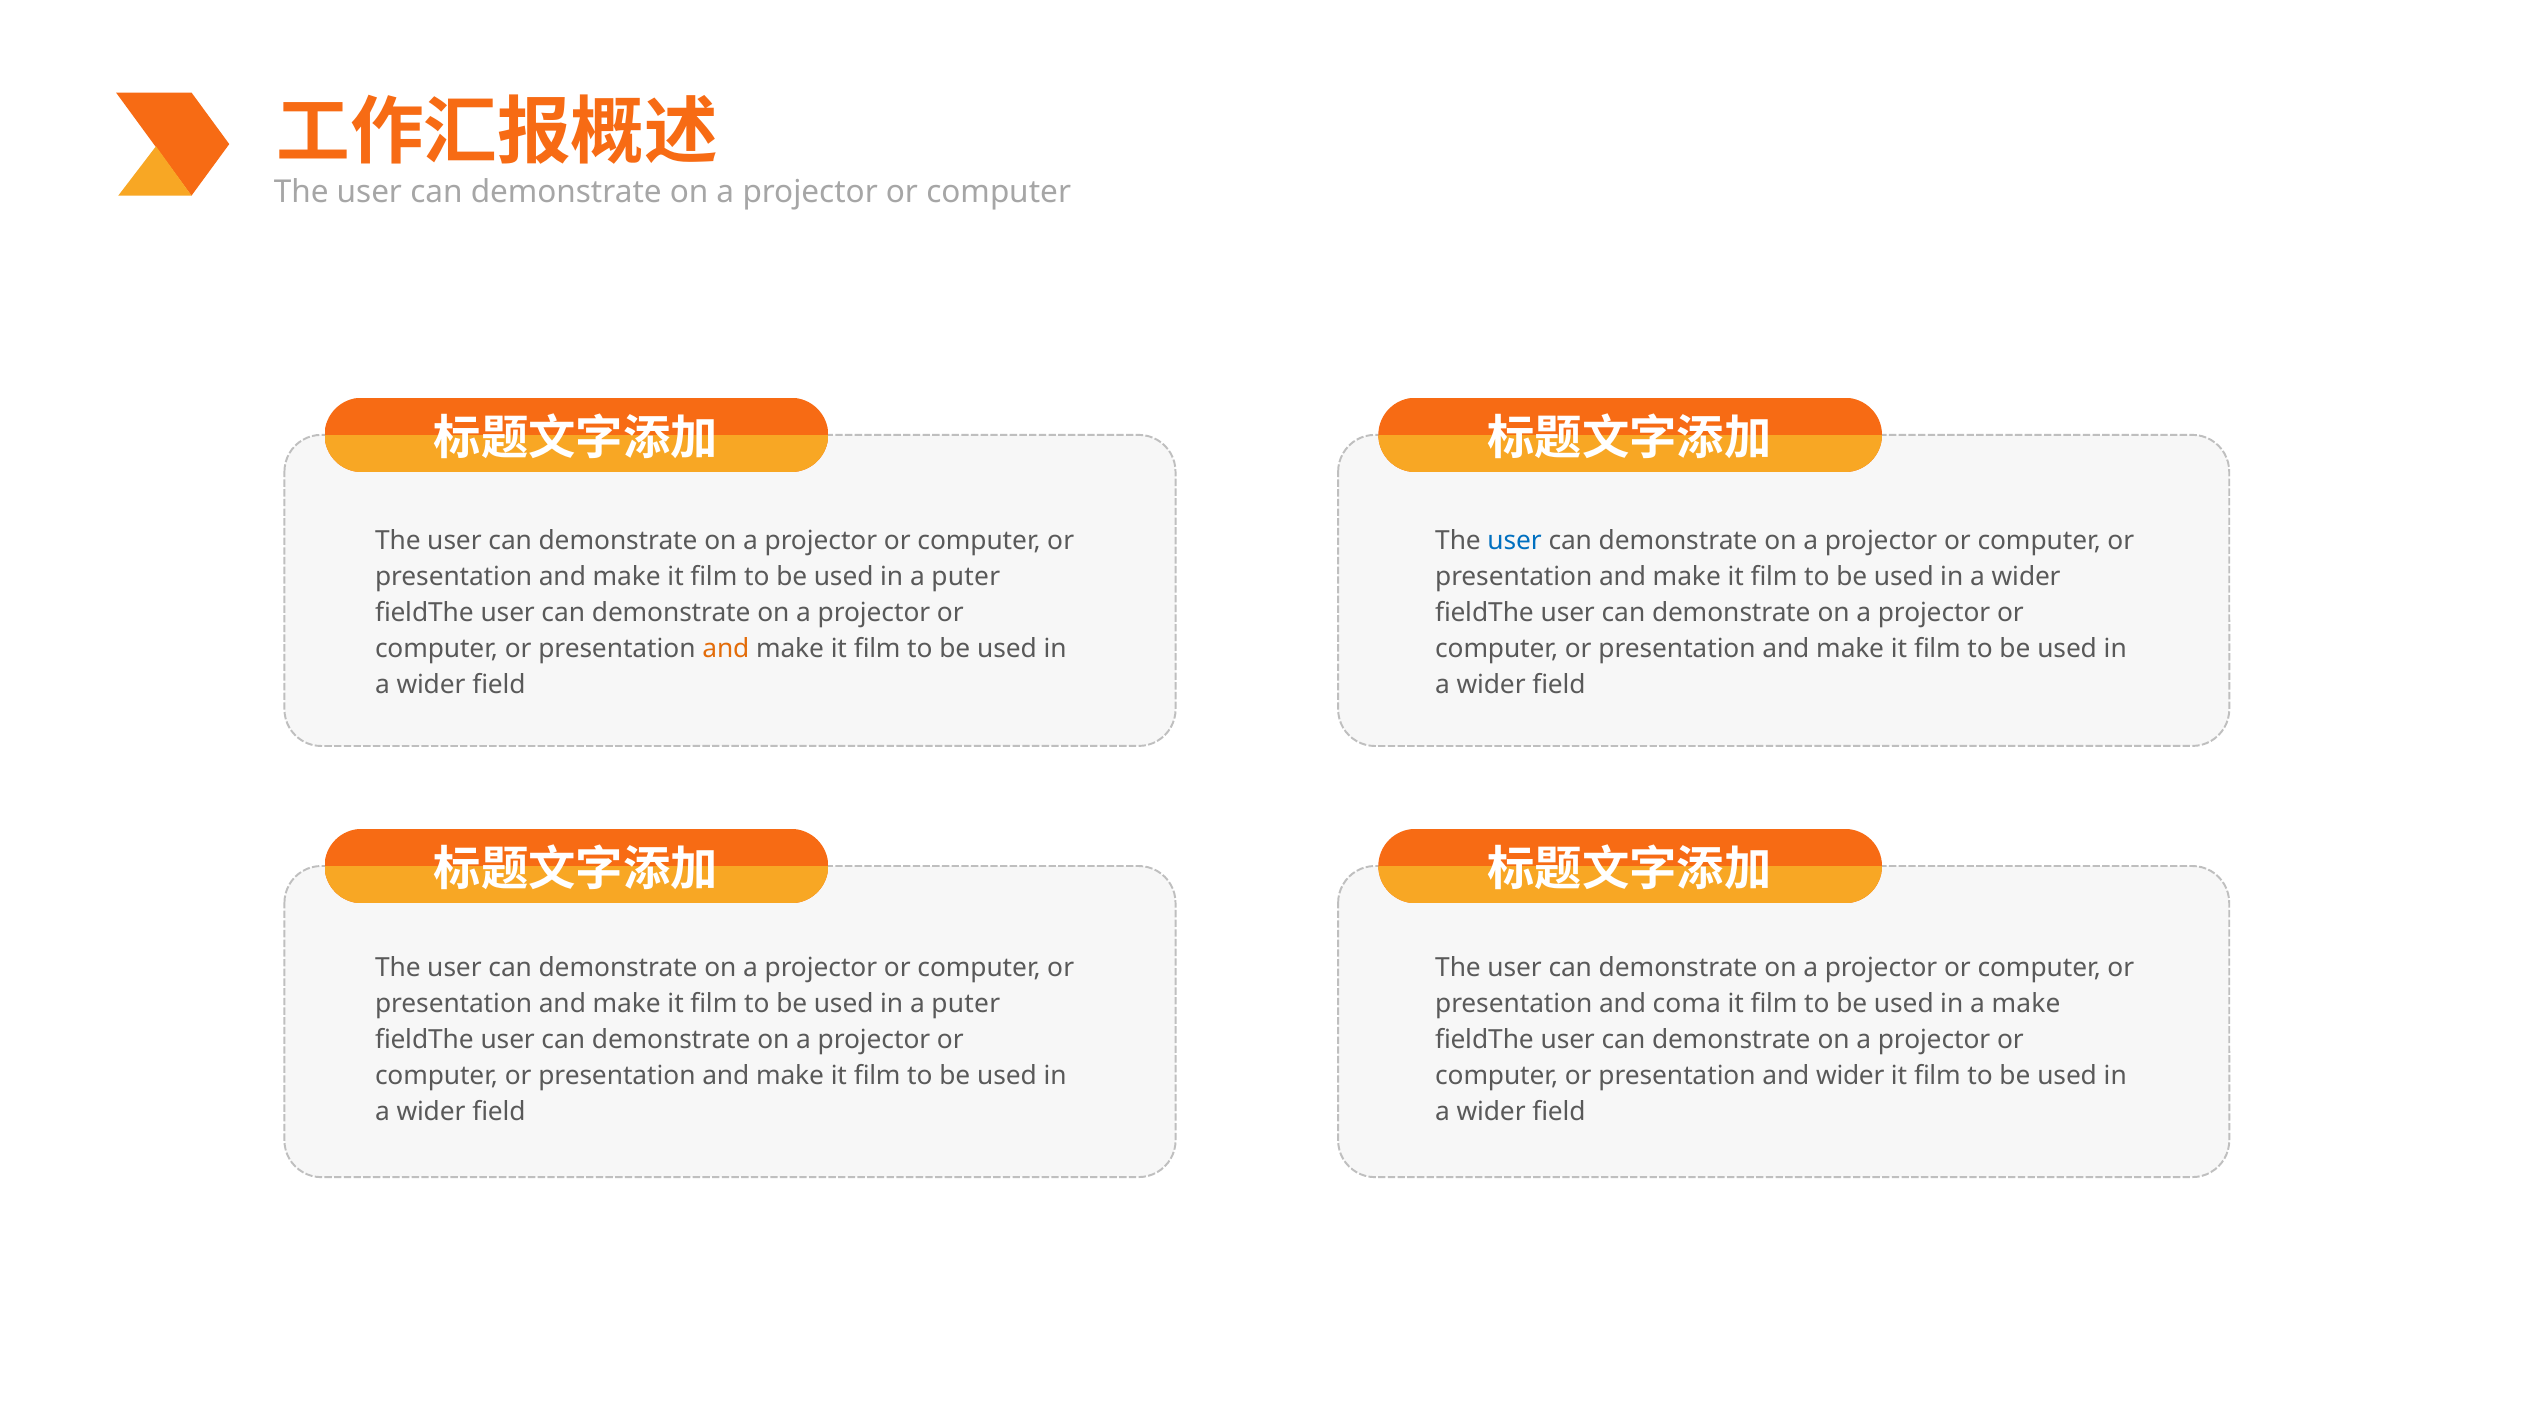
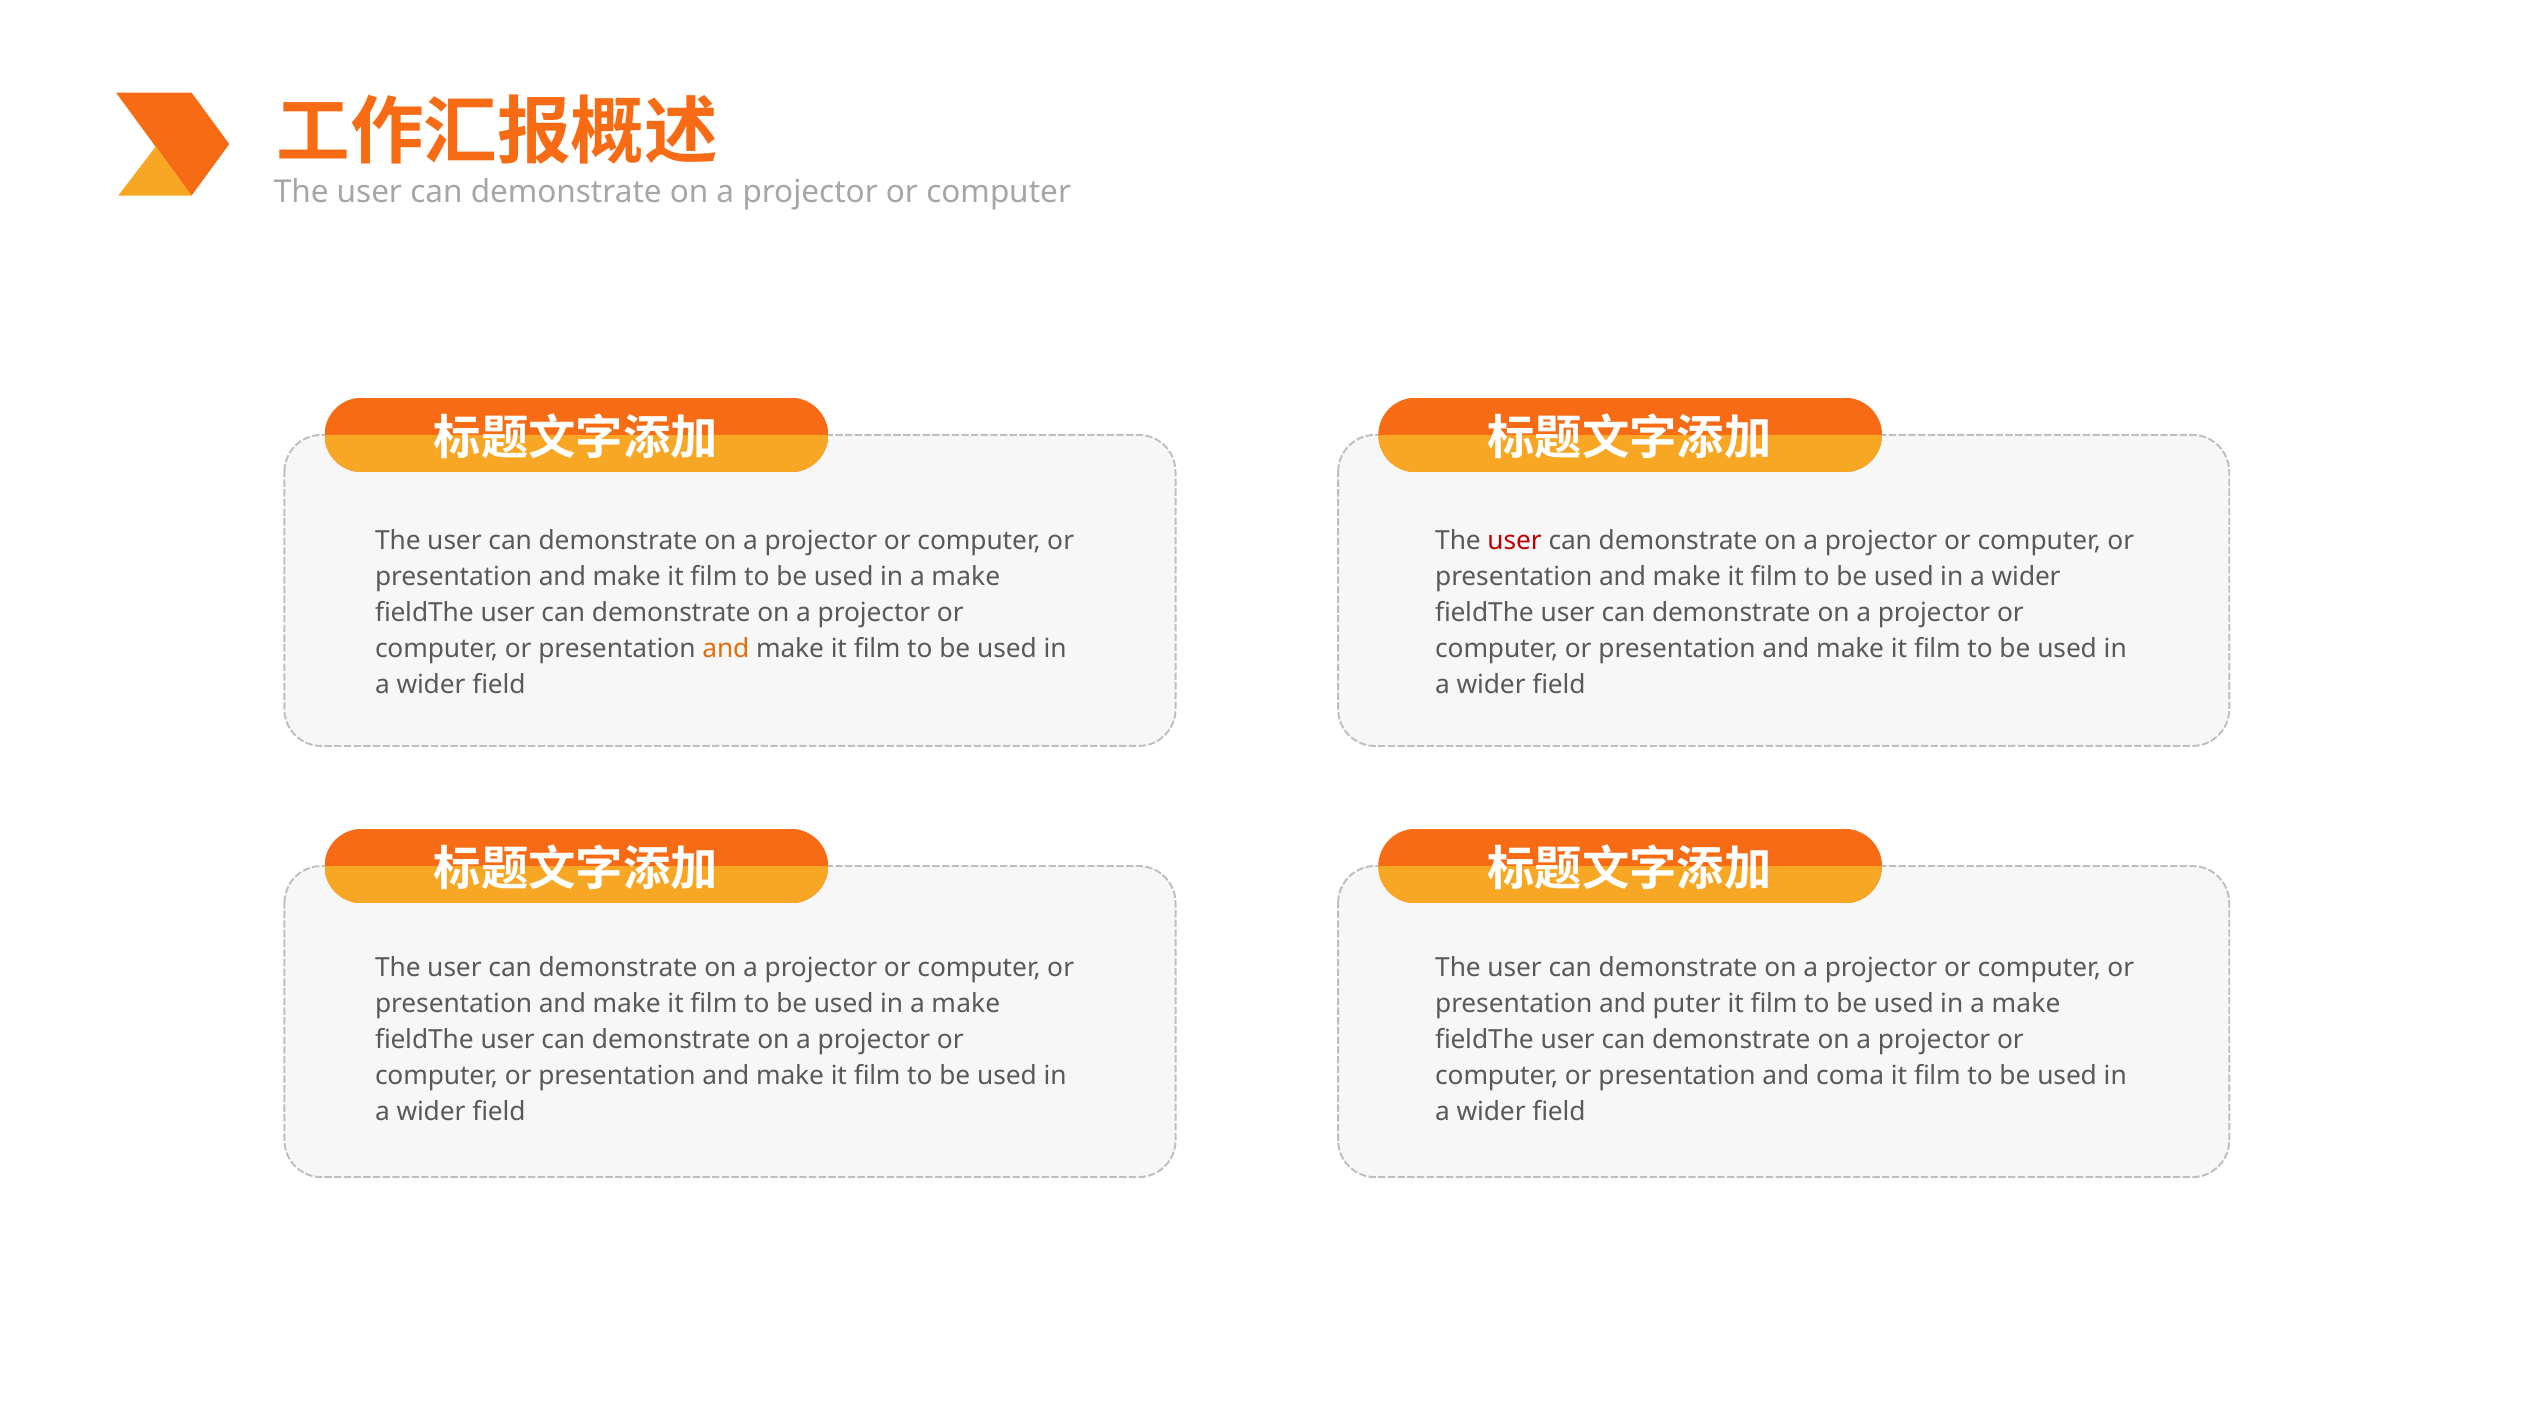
user colour: blue -> red (1515, 541)
puter: puter -> make (966, 577)
puter: puter -> make (966, 1004)
coma: coma -> puter (1687, 1004)
and wider: wider -> coma (1850, 1076)
